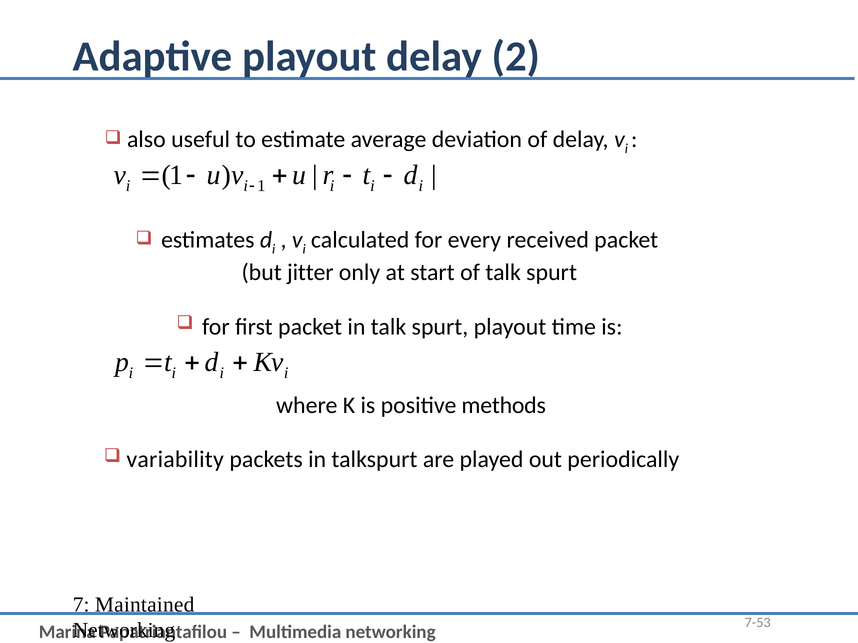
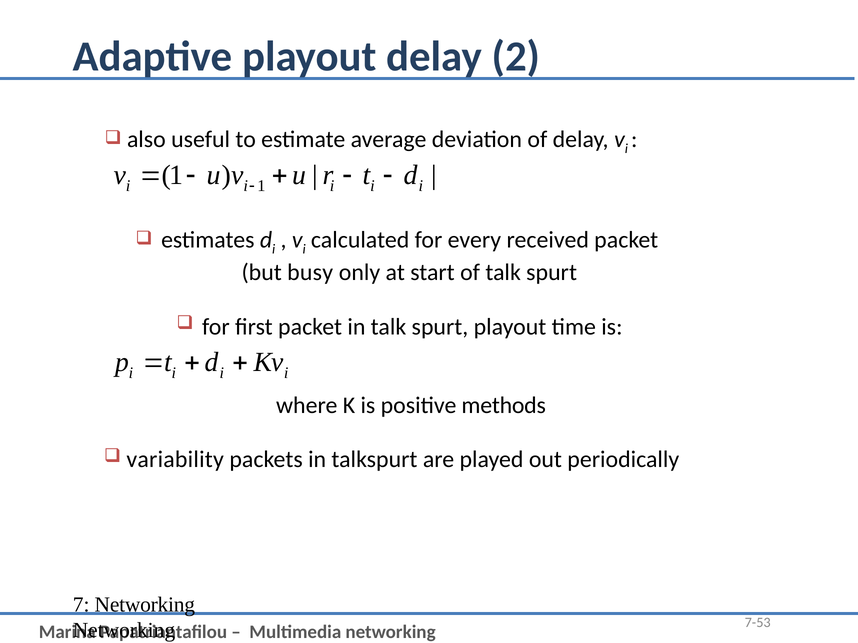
jitter: jitter -> busy (310, 273)
7 Maintained: Maintained -> Networking (145, 605)
